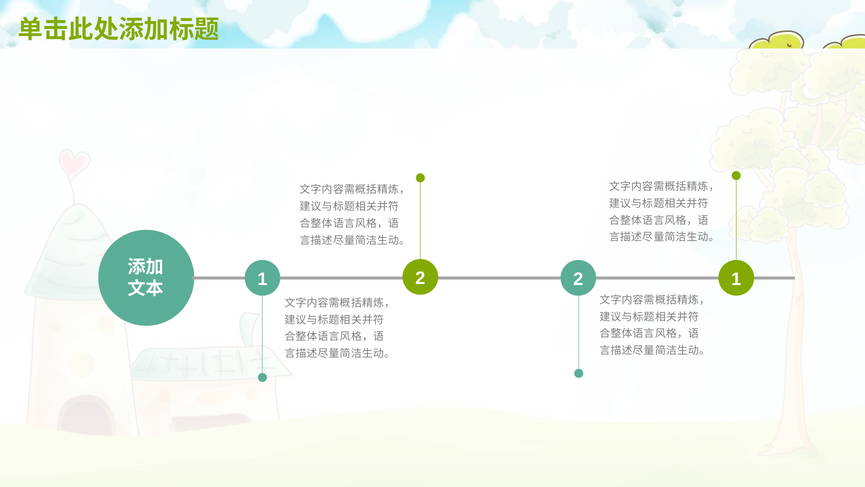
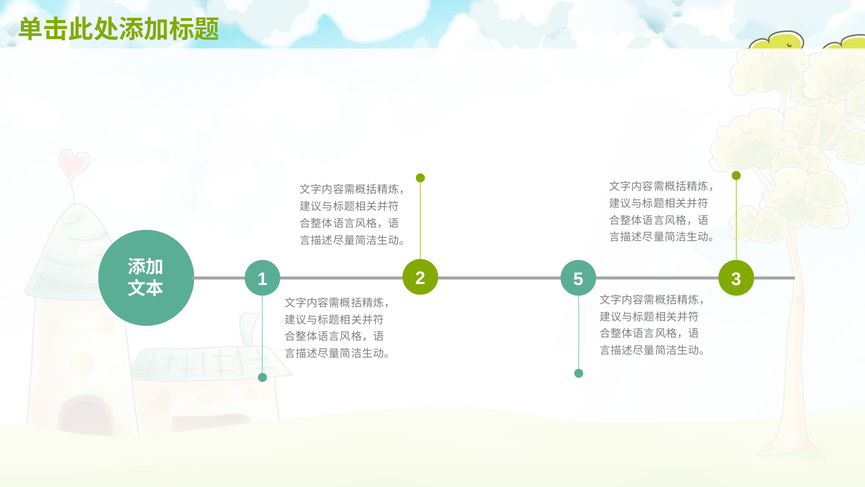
2 1: 1 -> 3 (736, 279)
1 2: 2 -> 5 (578, 279)
